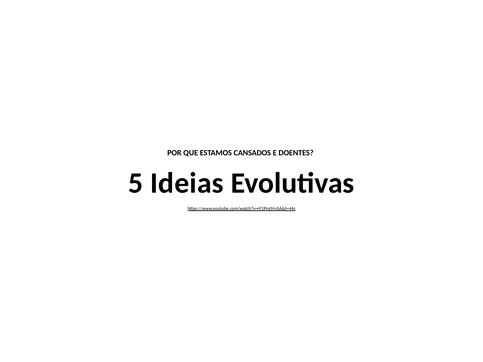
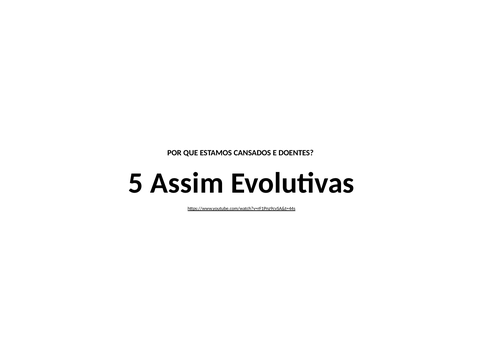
Ideias: Ideias -> Assim (187, 183)
